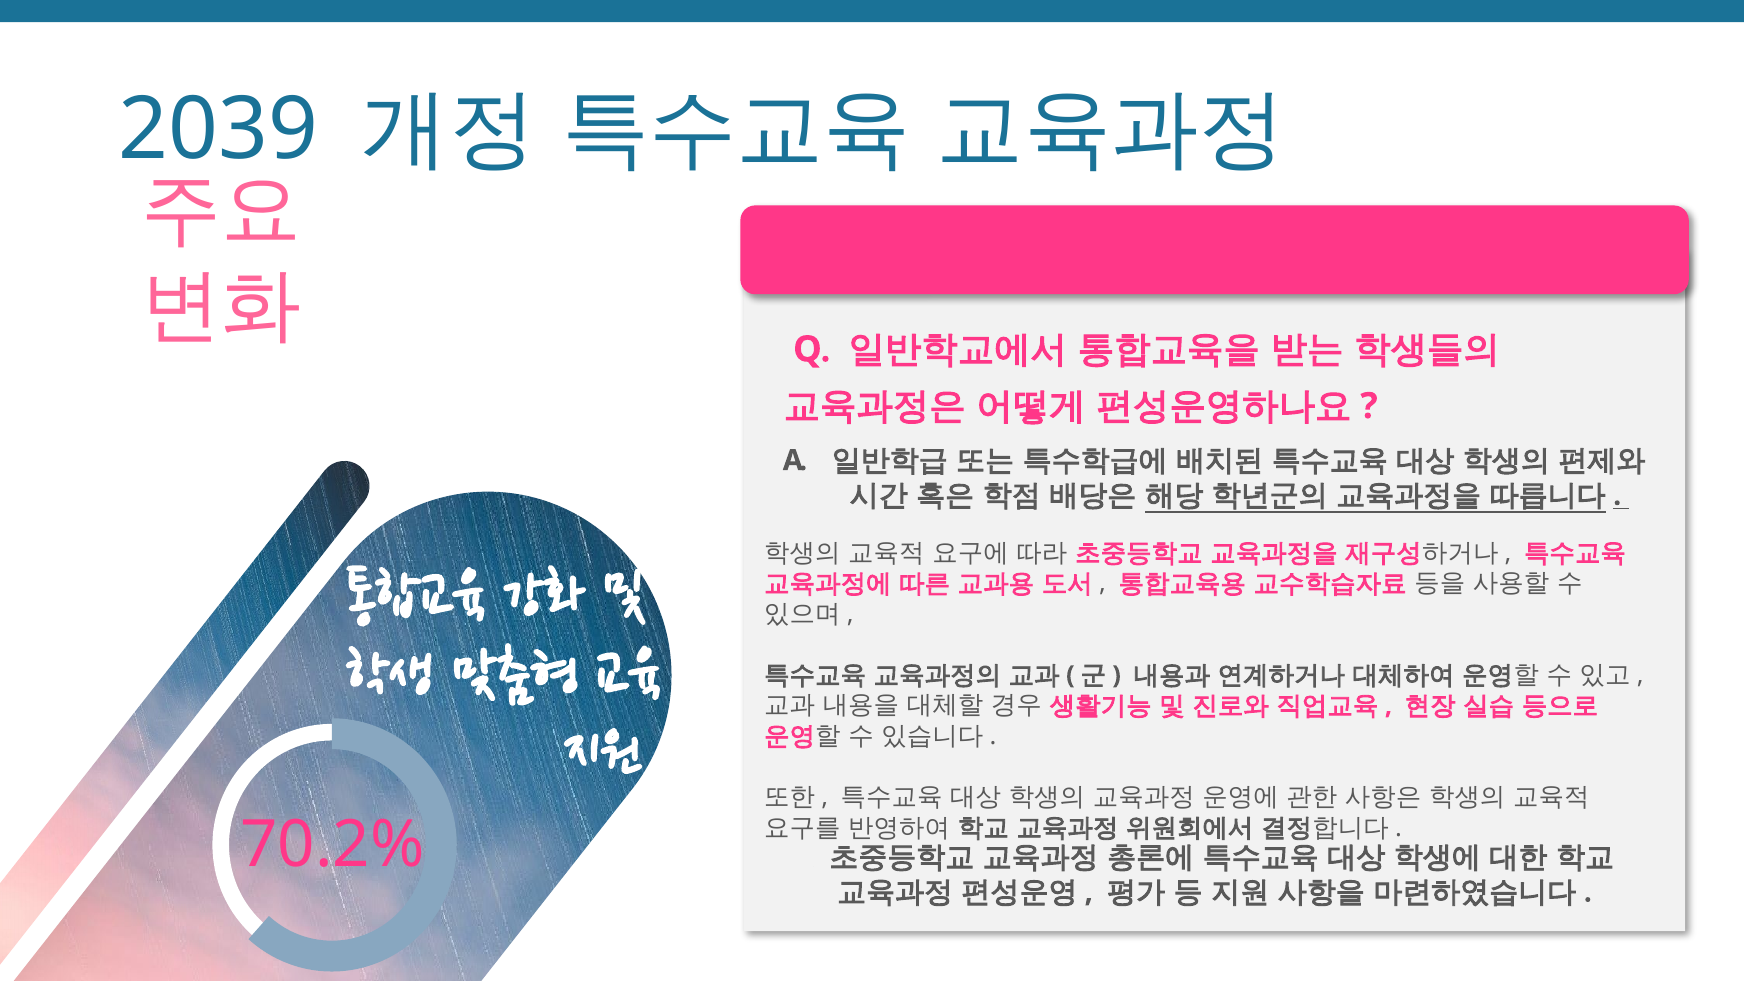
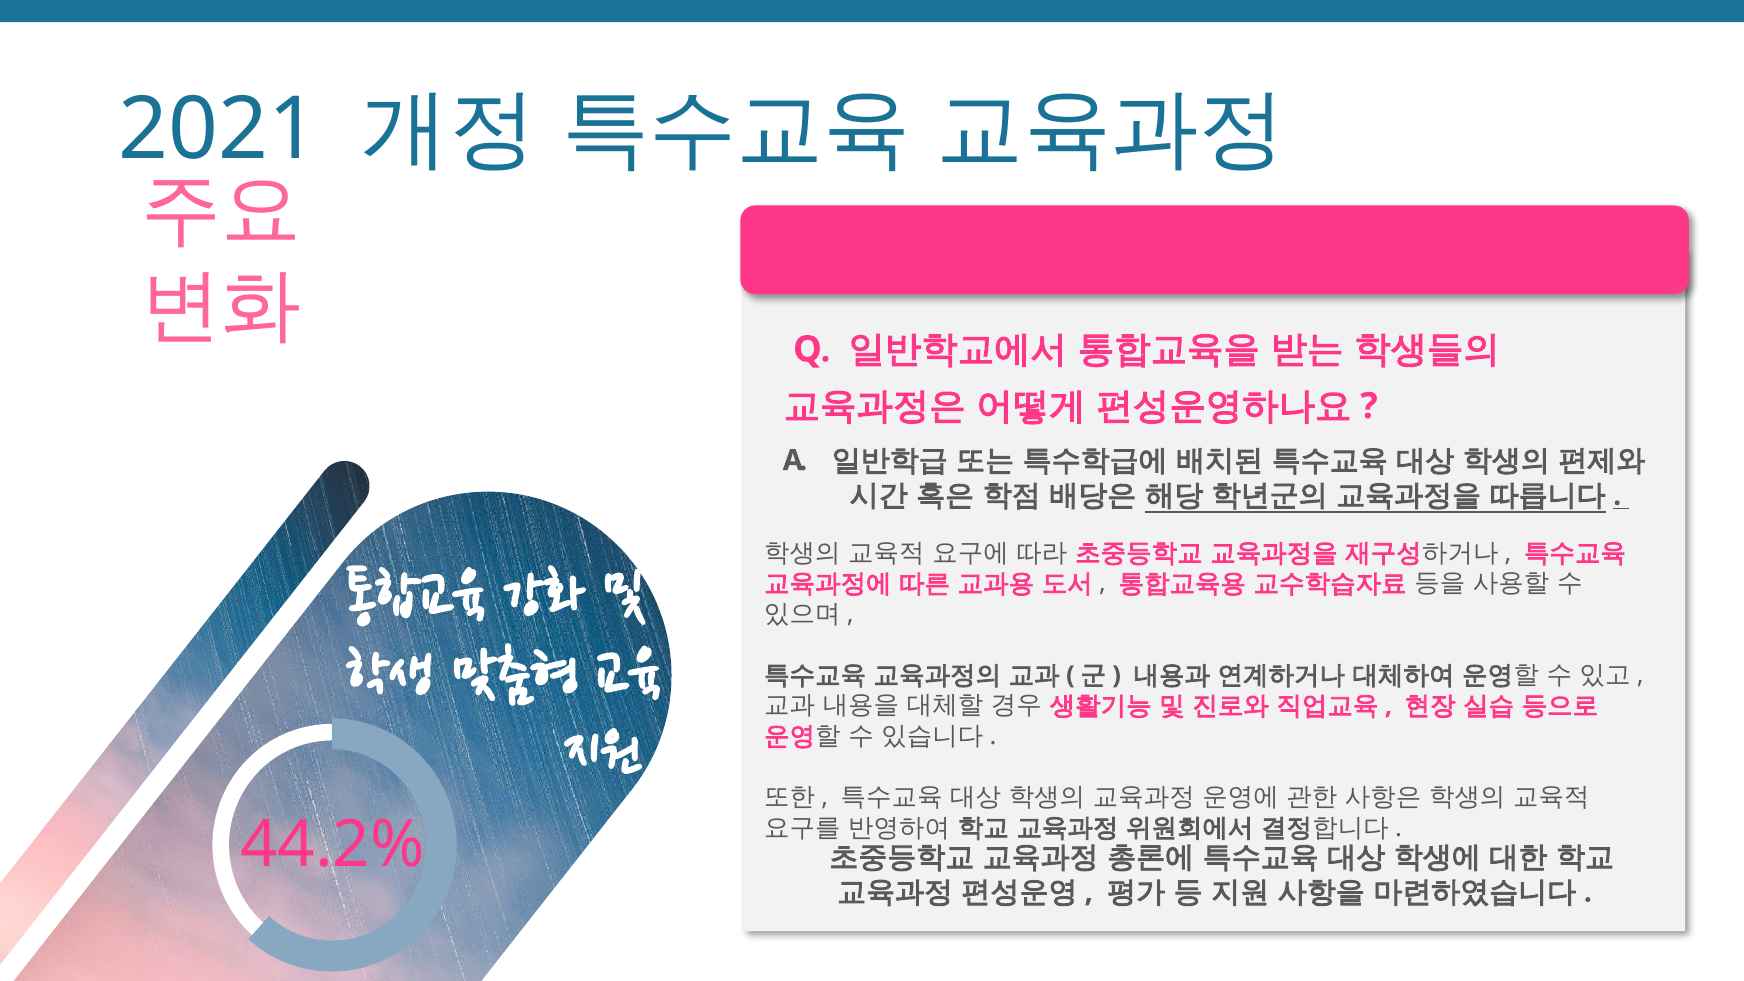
2039: 2039 -> 2021 (219, 130)
70.2%: 70.2% -> 44.2% (333, 845)
